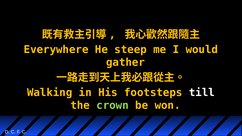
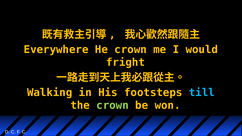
He steep: steep -> crown (131, 50)
gather: gather -> fright (126, 62)
till colour: white -> light blue (202, 93)
